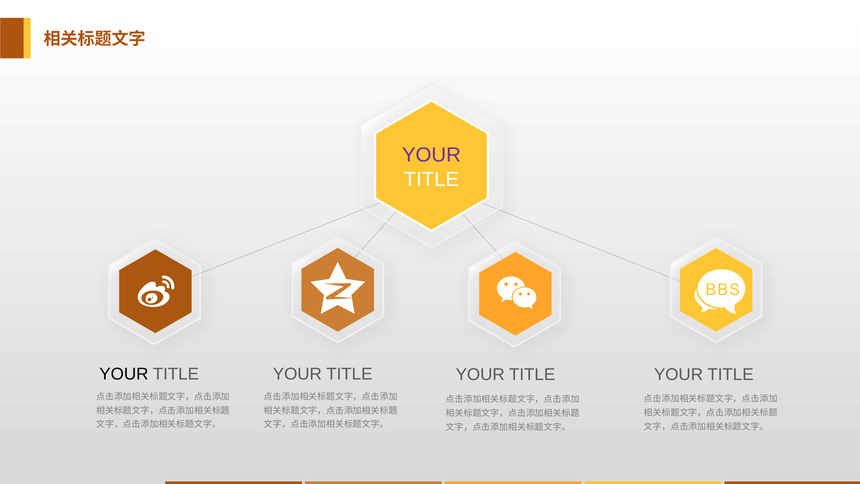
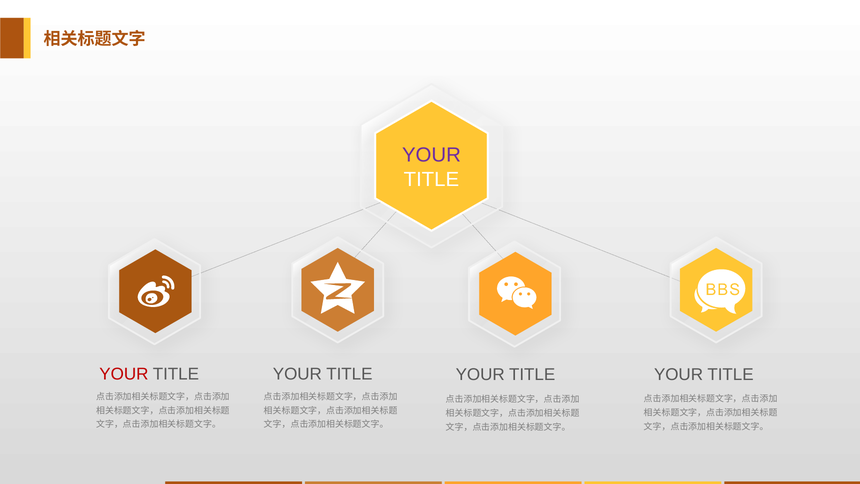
YOUR colour: black -> red (124, 374)
